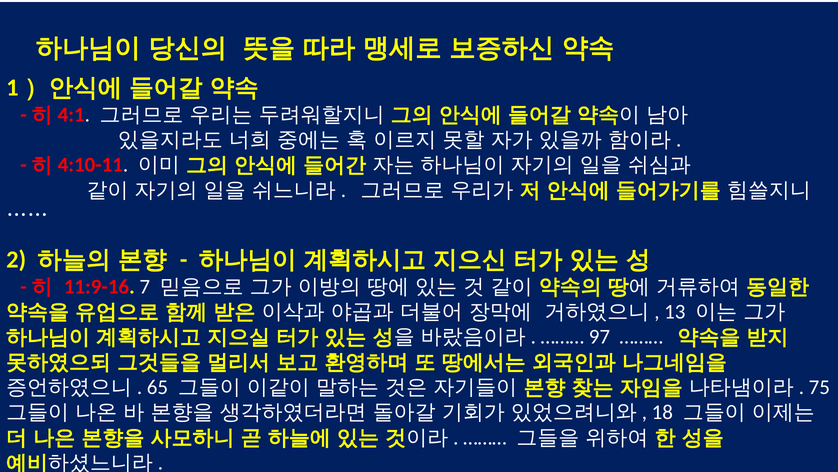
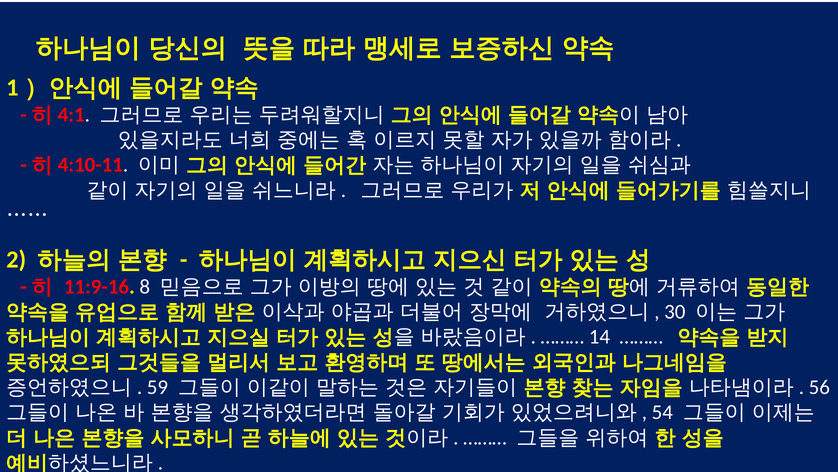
7: 7 -> 8 (145, 286)
13: 13 -> 30 (675, 312)
97: 97 -> 14 (599, 337)
65: 65 -> 59 (157, 387)
75: 75 -> 56 (819, 387)
18: 18 -> 54 (662, 412)
